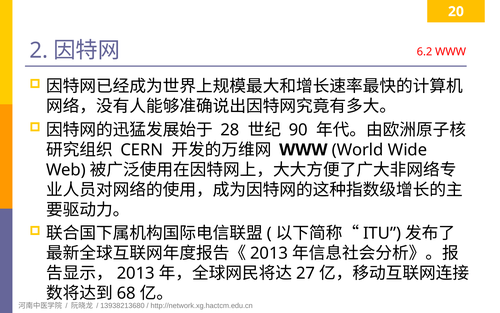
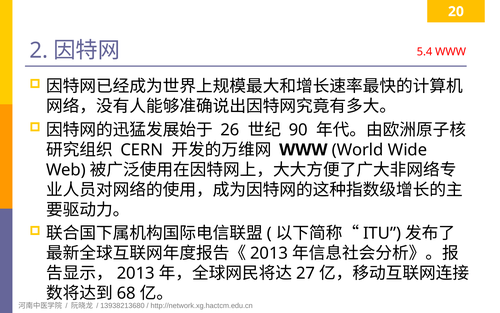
6.2: 6.2 -> 5.4 (425, 52)
28: 28 -> 26 (230, 130)
